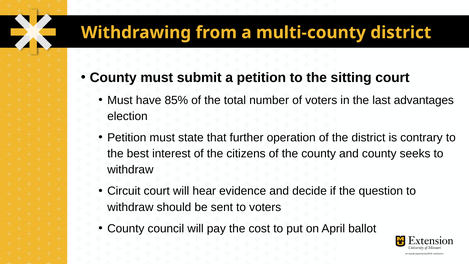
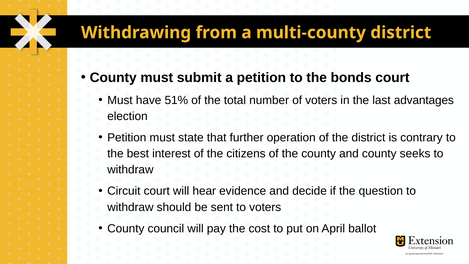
sitting: sitting -> bonds (351, 78)
85%: 85% -> 51% (176, 100)
